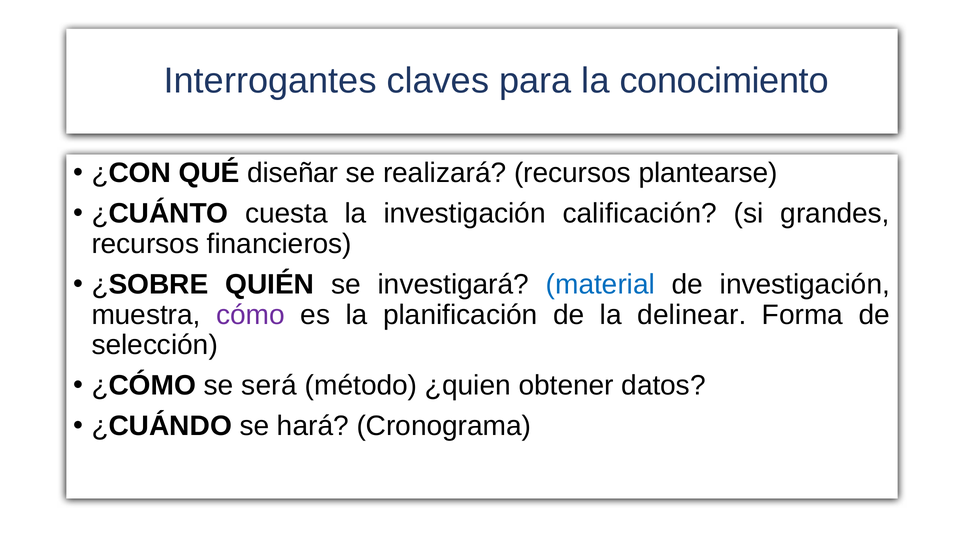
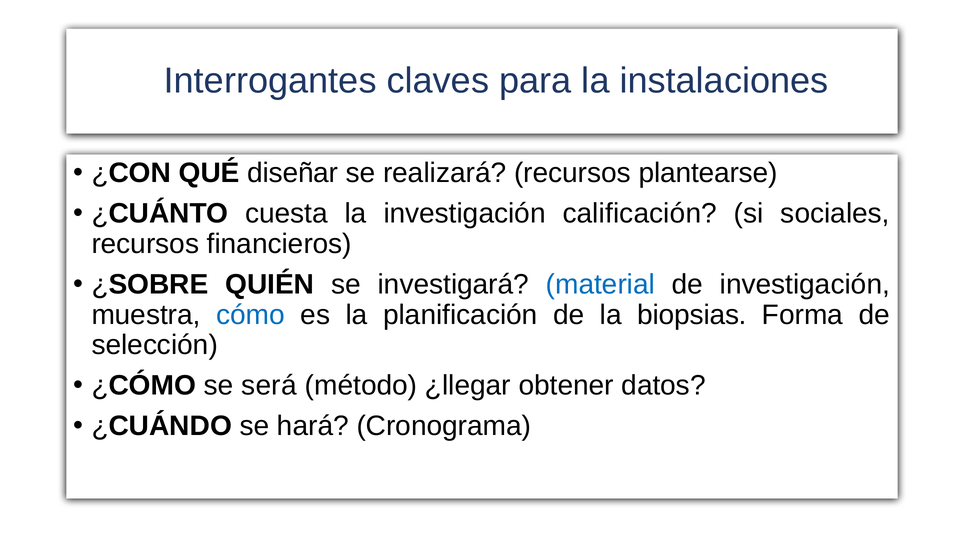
conocimiento: conocimiento -> instalaciones (724, 81)
grandes: grandes -> sociales (835, 214)
cómo colour: purple -> blue (251, 315)
delinear: delinear -> biopsias (692, 315)
¿quien: ¿quien -> ¿llegar (468, 386)
